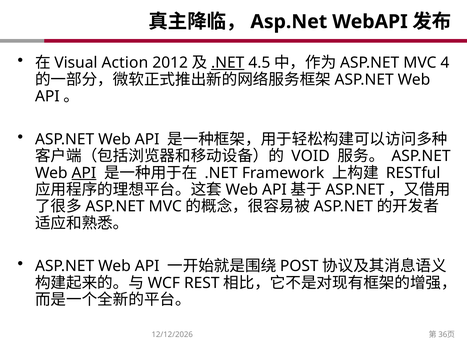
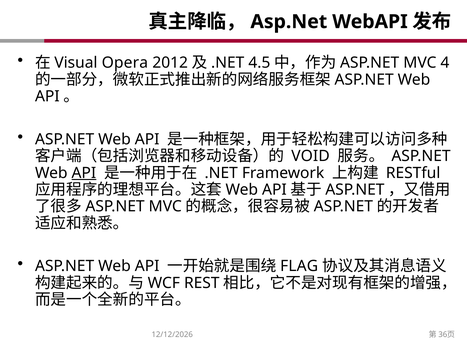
Action: Action -> Opera (125, 63)
.NET underline: present -> none (228, 63)
POST: POST -> FLAG (299, 266)
